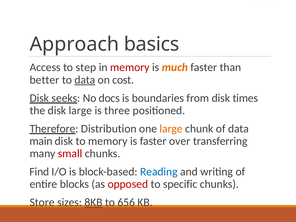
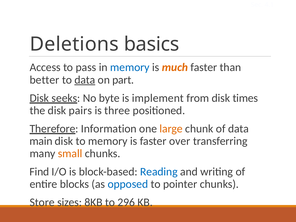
Approach: Approach -> Deletions (74, 44)
step: step -> pass (86, 67)
memory colour: red -> blue (130, 67)
cost: cost -> part (123, 80)
docs: docs -> byte (109, 98)
boundaries: boundaries -> implement (158, 98)
disk large: large -> pairs (80, 110)
Distribution: Distribution -> Information (109, 129)
small colour: red -> orange (70, 153)
opposed colour: red -> blue (128, 184)
specific: specific -> pointer (180, 184)
8KB underline: present -> none (94, 202)
656: 656 -> 296 (126, 202)
